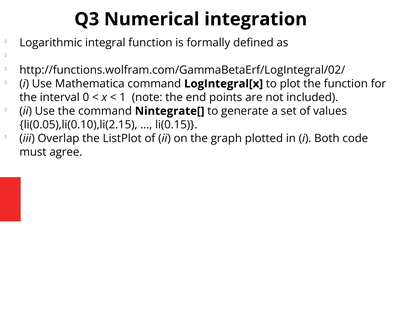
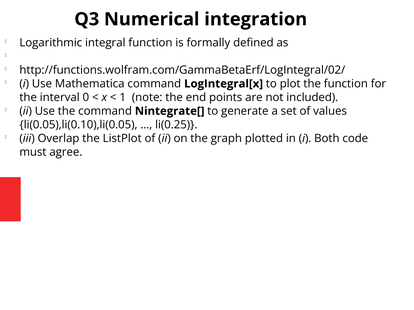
li(0.05),li(0.10),li(2.15: li(0.05),li(0.10),li(2.15 -> li(0.05),li(0.10),li(0.05 (78, 125)
li(0.15: li(0.15 -> li(0.25 (176, 125)
